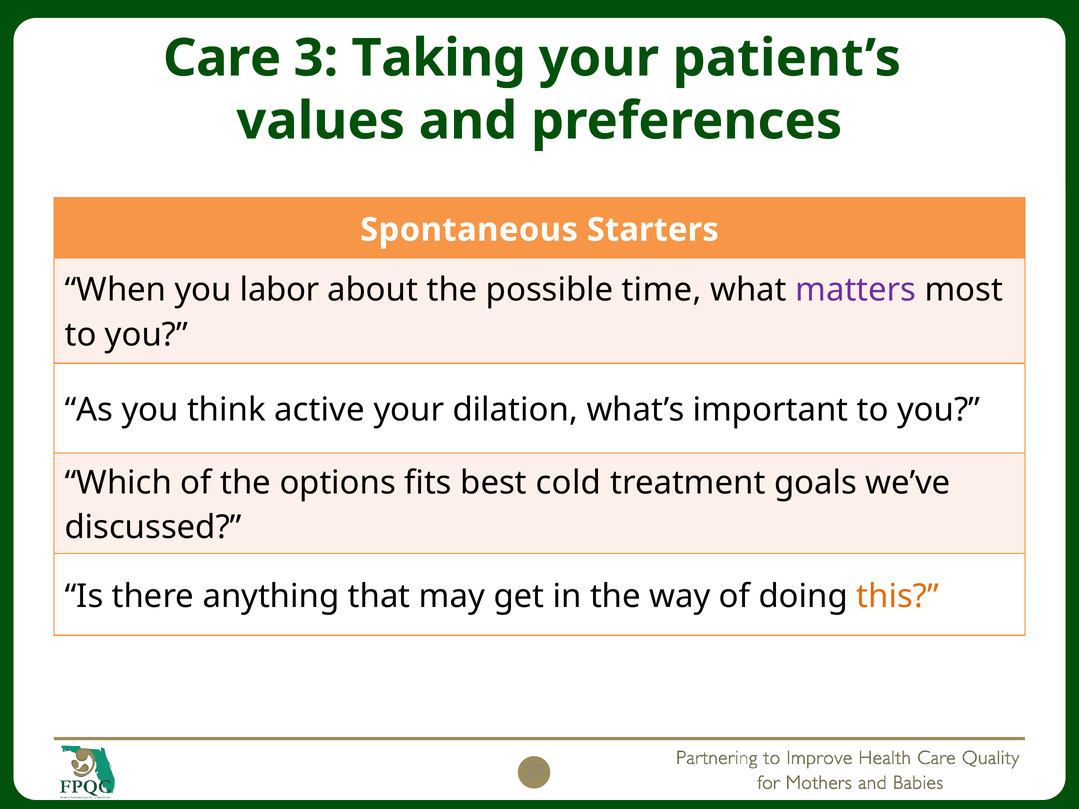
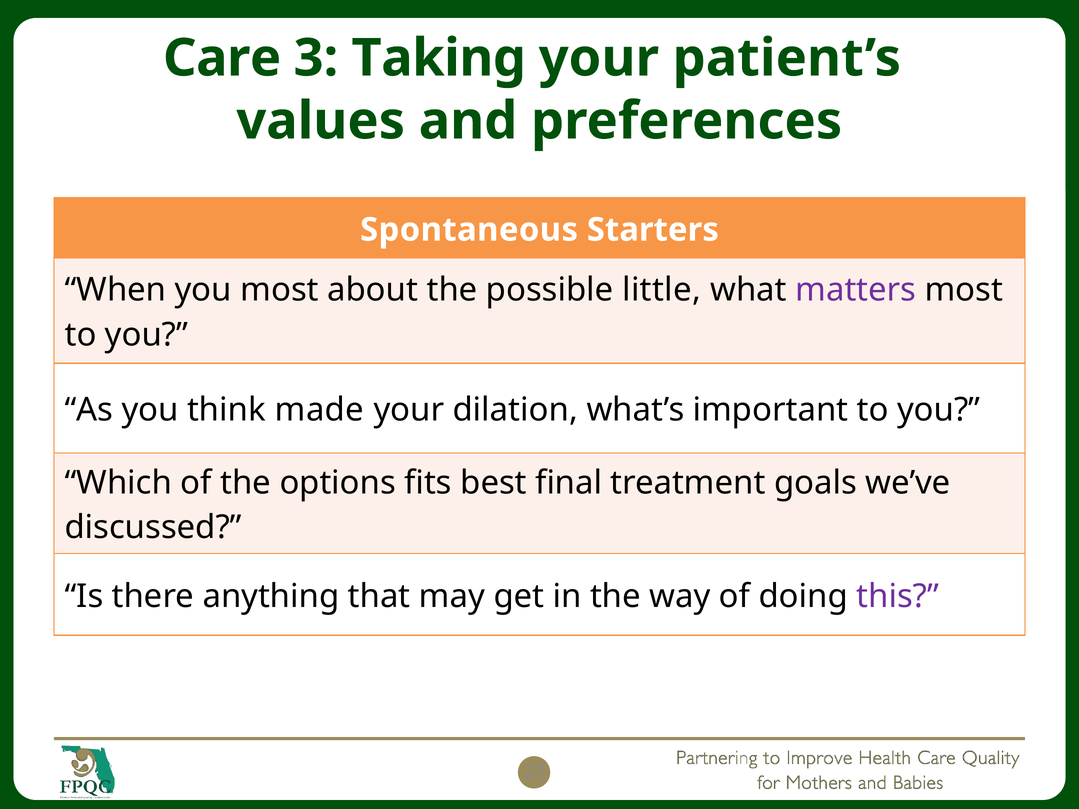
you labor: labor -> most (279, 290)
time: time -> little (662, 290)
active: active -> made (319, 410)
cold: cold -> final (569, 483)
this colour: orange -> purple (898, 596)
